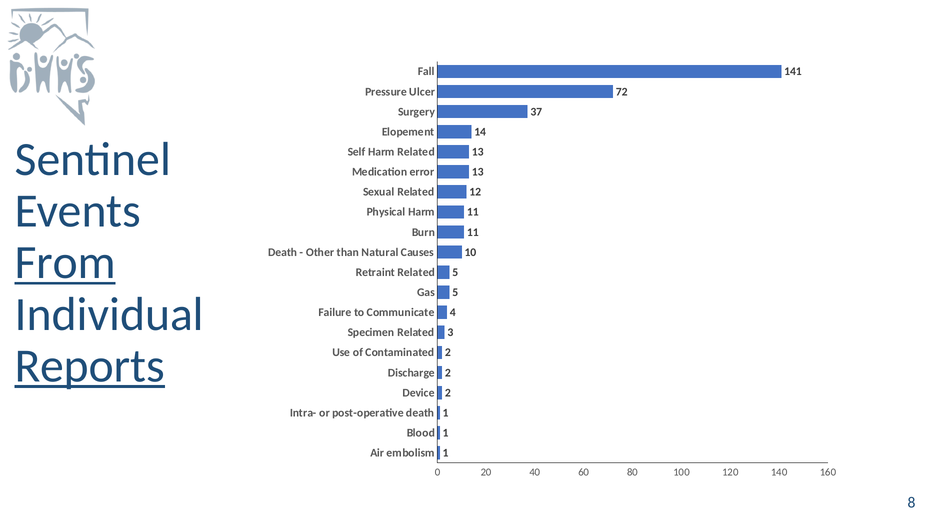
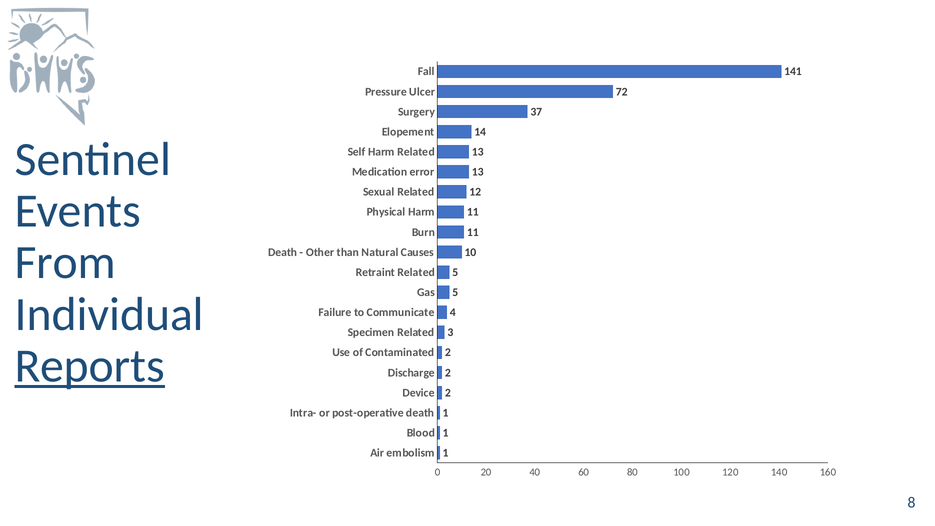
From underline: present -> none (65, 263)
